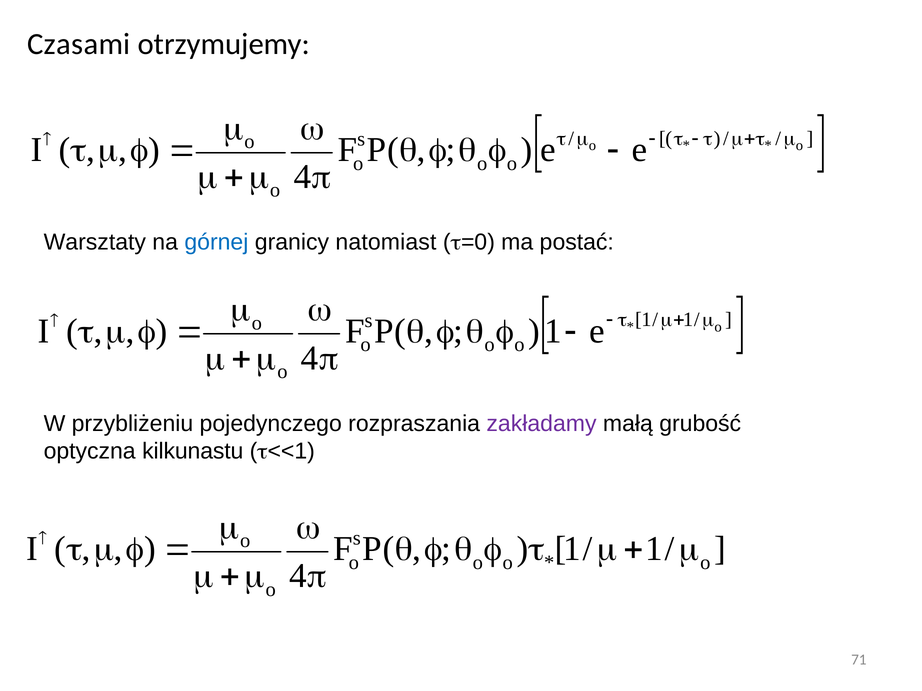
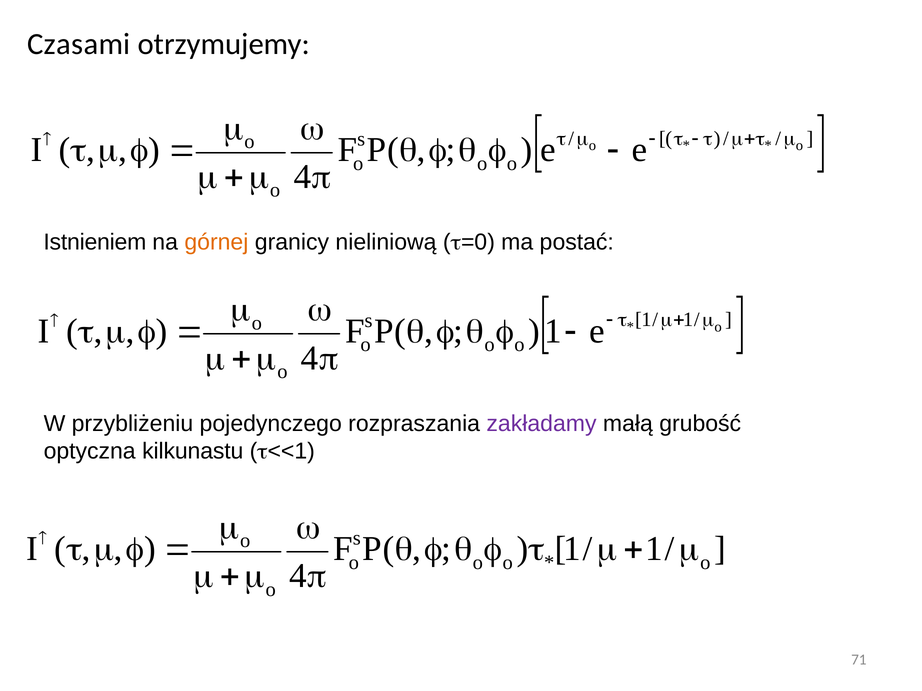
Warsztaty: Warsztaty -> Istnieniem (95, 242)
górnej colour: blue -> orange (216, 242)
natomiast: natomiast -> nieliniową (386, 242)
